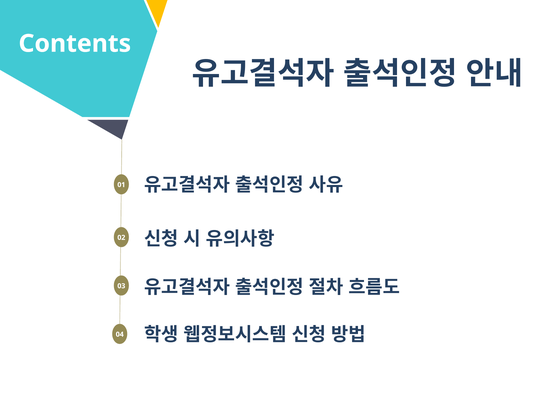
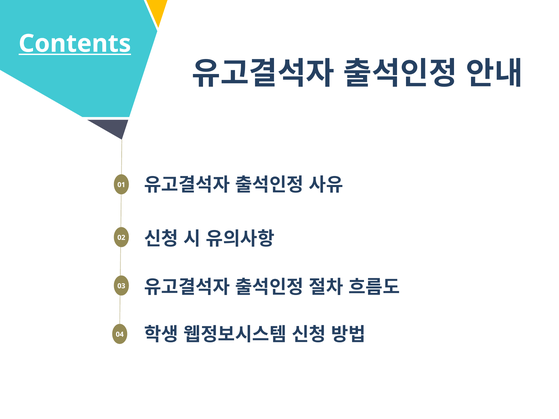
Contents underline: none -> present (75, 44)
